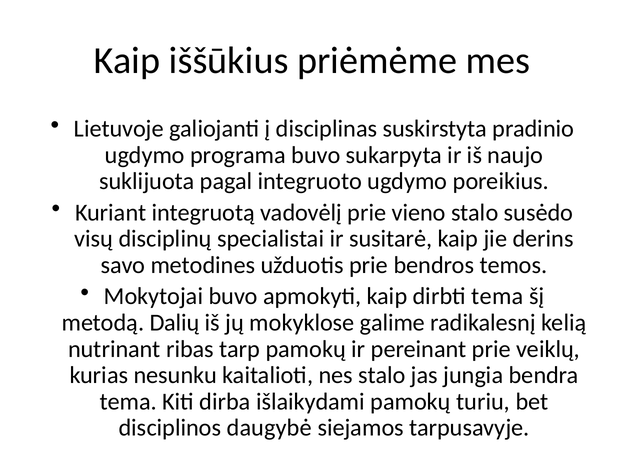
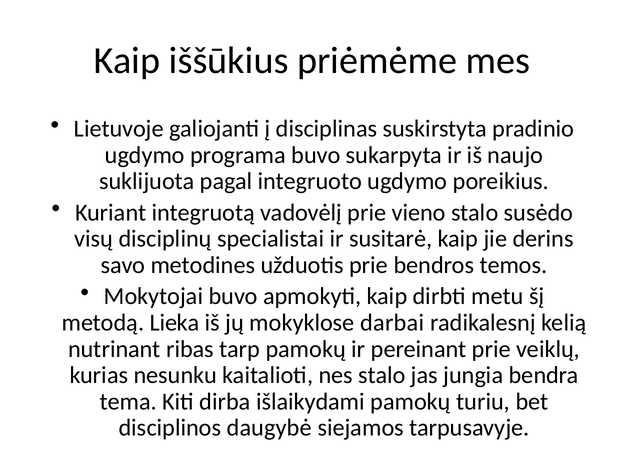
dirbti tema: tema -> metu (497, 296)
Dalių: Dalių -> Lieka (175, 323)
galime: galime -> darbai (392, 323)
